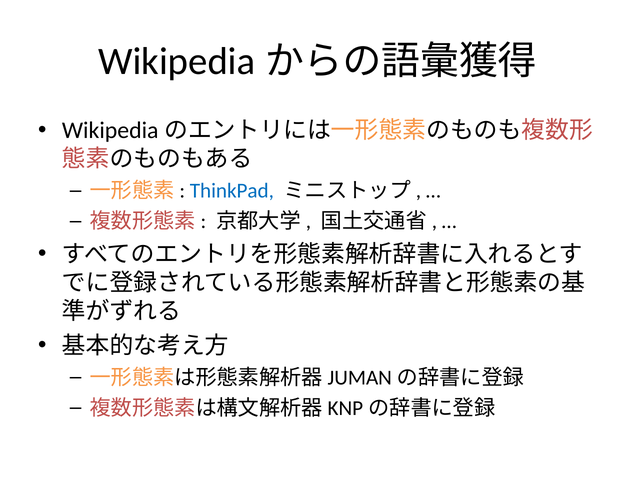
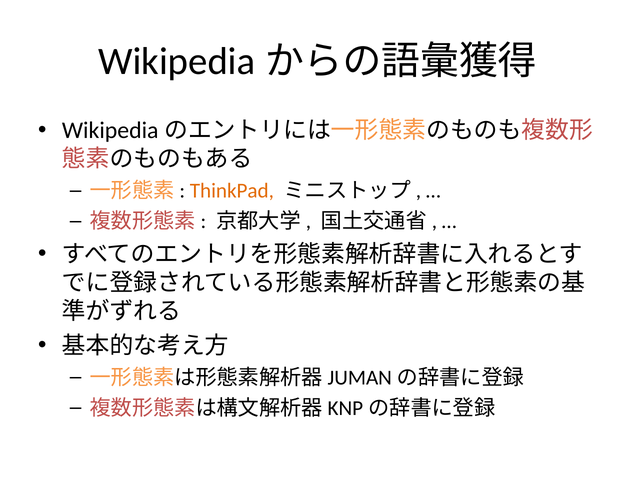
ThinkPad colour: blue -> orange (232, 191)
